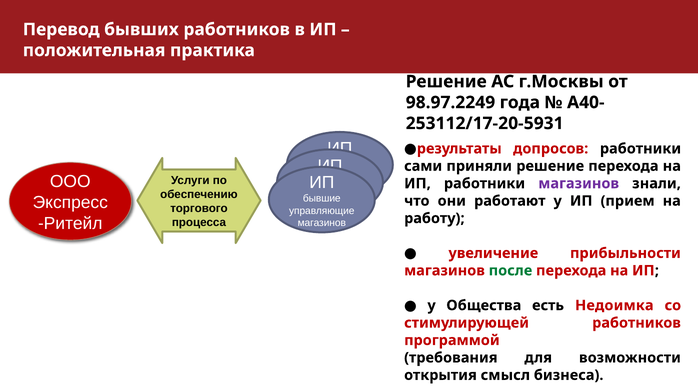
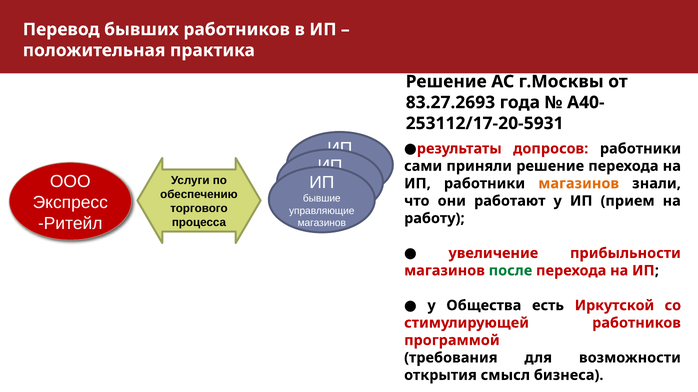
98.97.2249: 98.97.2249 -> 83.27.2693 (450, 103)
магазинов colour: purple -> orange (579, 184)
Недоимка: Недоимка -> Иркутской (614, 306)
